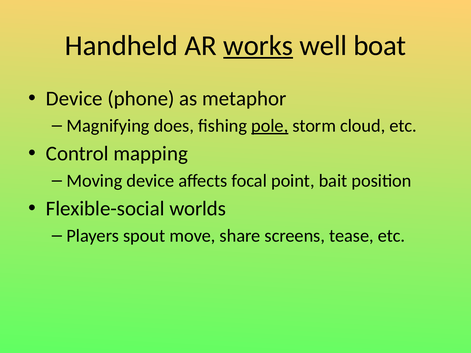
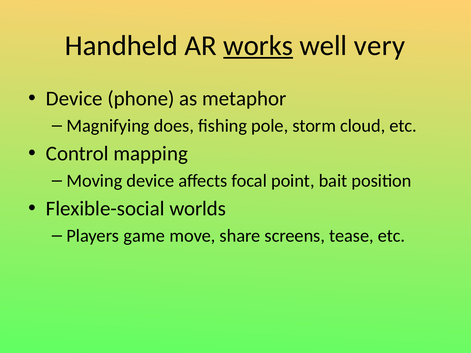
boat: boat -> very (380, 46)
pole underline: present -> none (270, 126)
spout: spout -> game (144, 236)
